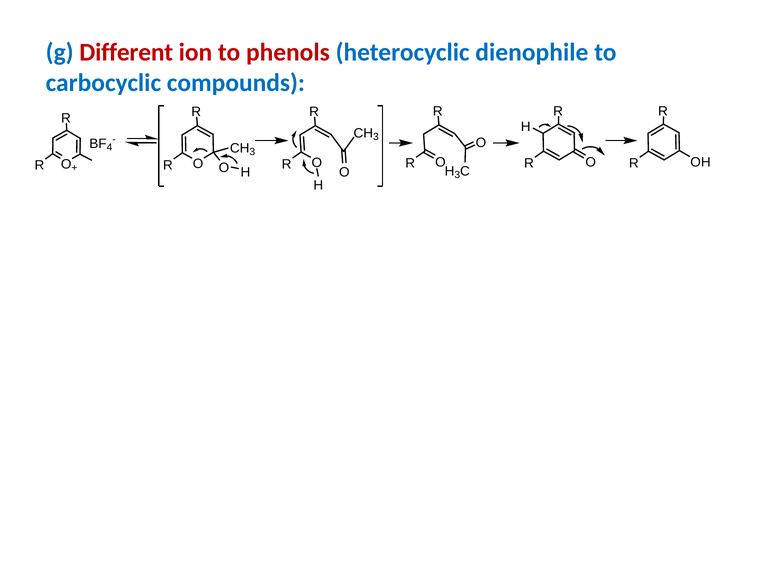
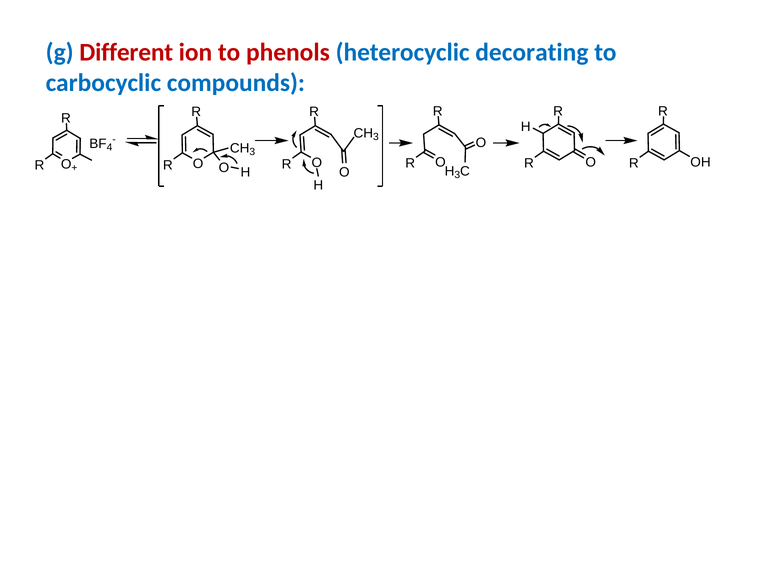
dienophile: dienophile -> decorating (532, 53)
